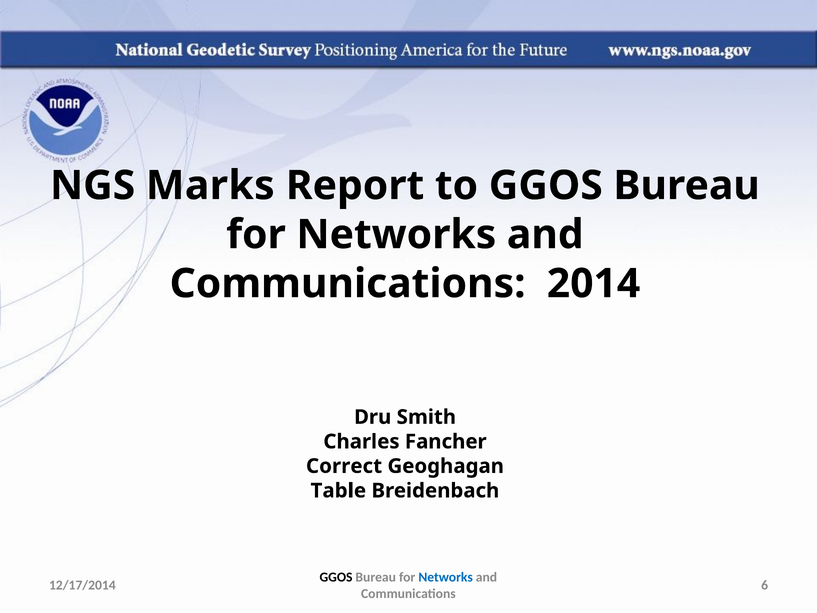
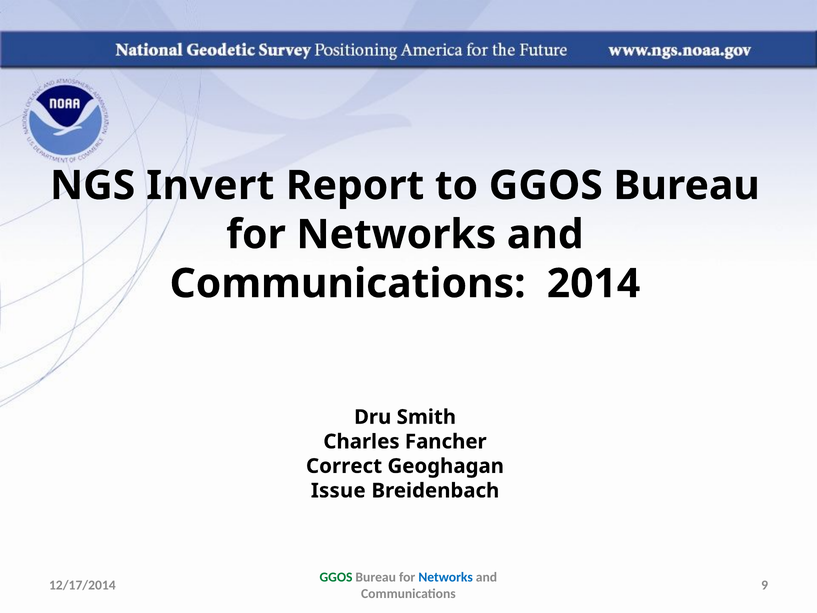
Marks: Marks -> Invert (210, 186)
Table: Table -> Issue (338, 490)
GGOS colour: black -> green (336, 577)
6: 6 -> 9 (765, 585)
